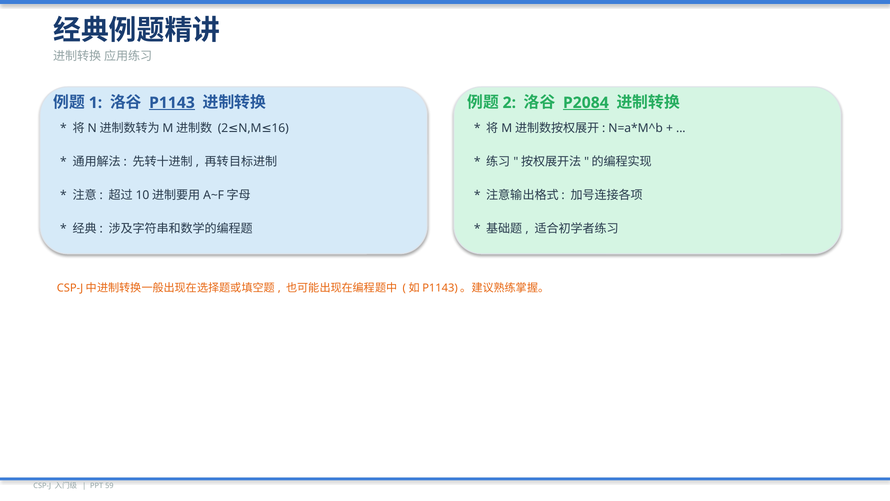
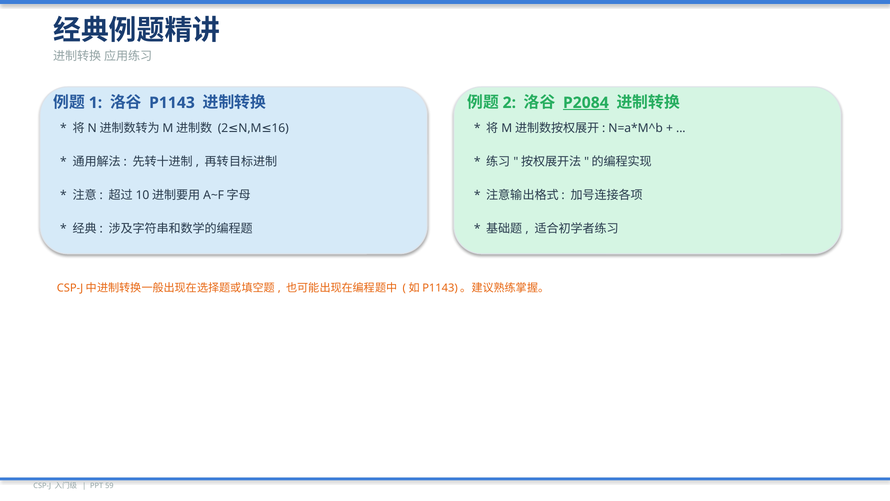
P1143 underline: present -> none (172, 103)
